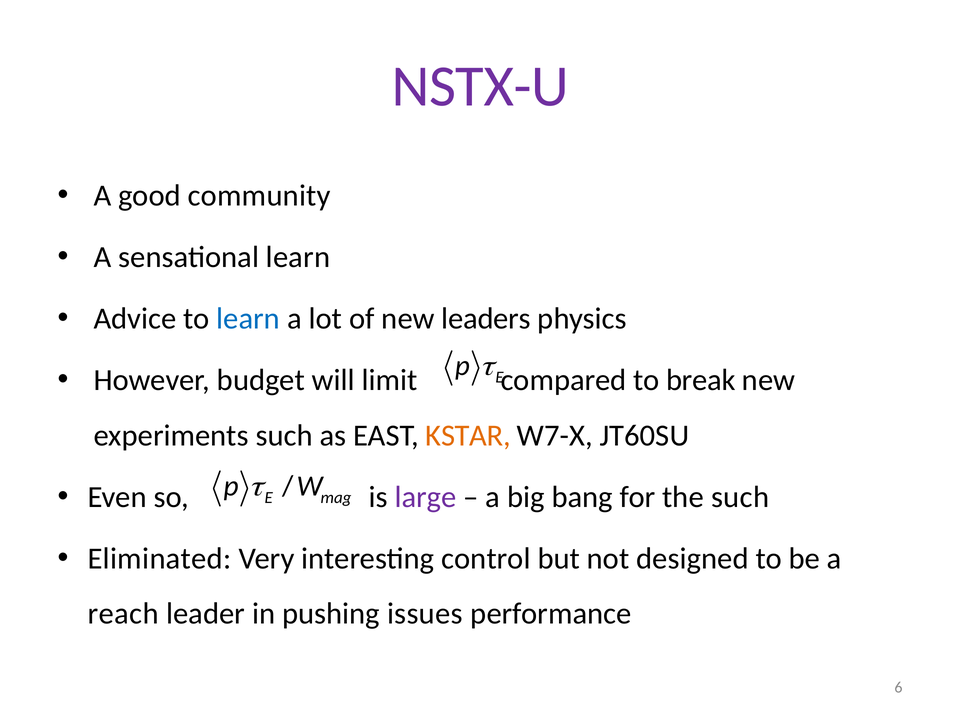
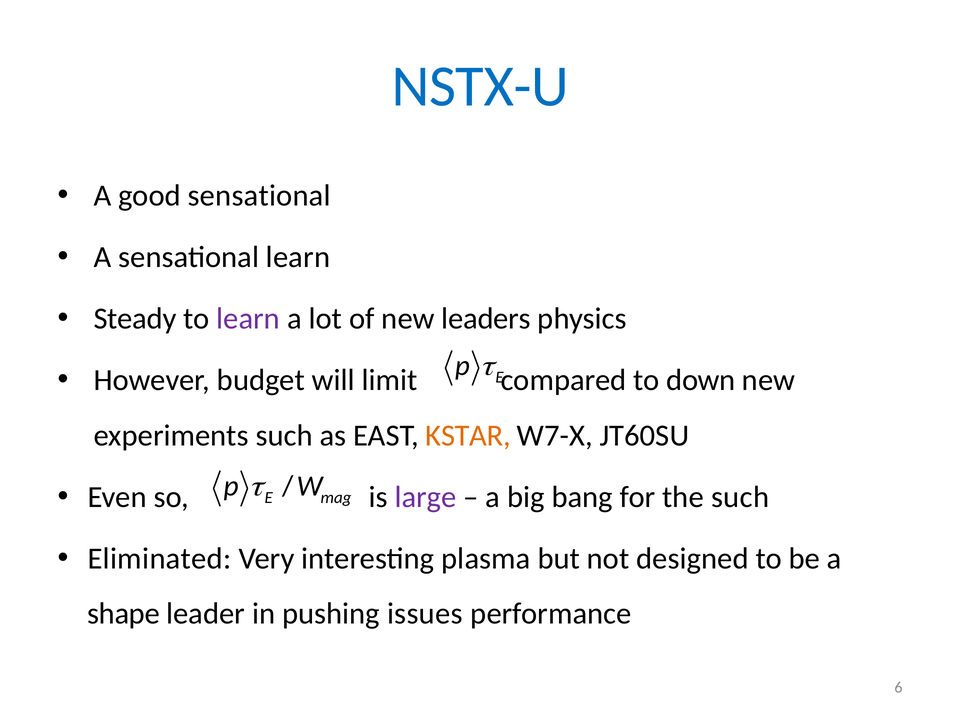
NSTX-U colour: purple -> blue (480, 87)
good community: community -> sensational (259, 196)
Advice: Advice -> Steady (135, 319)
learn colour: blue -> purple (248, 319)
break: break -> down (701, 380)
control: control -> plasma (486, 559)
reach: reach -> shape (124, 614)
